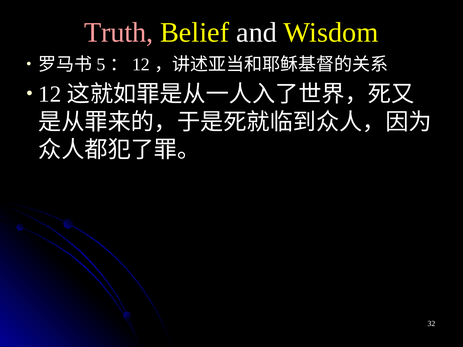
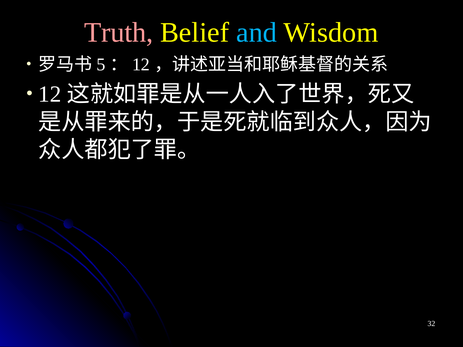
and colour: white -> light blue (257, 33)
